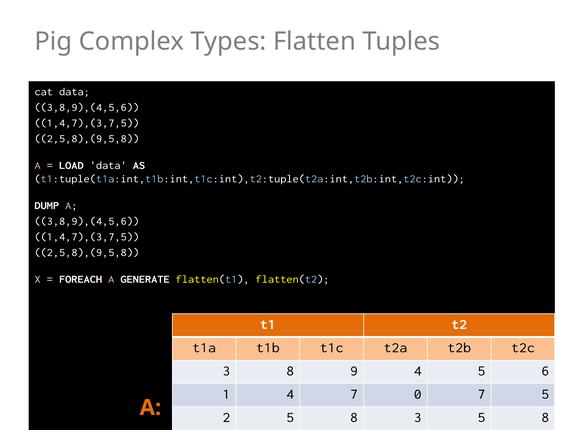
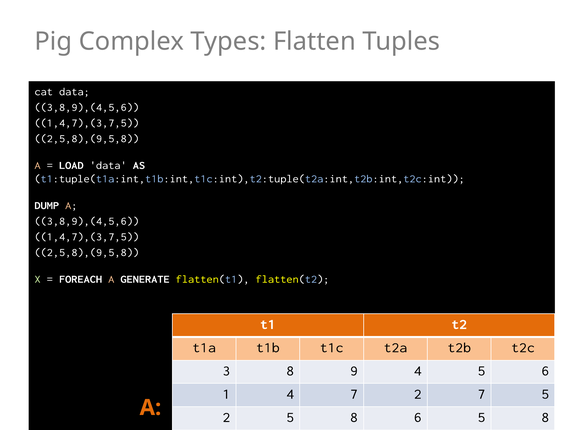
7 0: 0 -> 2 (418, 394)
8 3: 3 -> 6 (418, 418)
